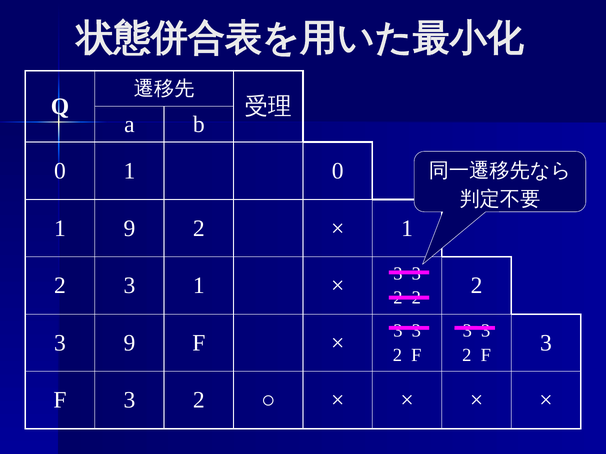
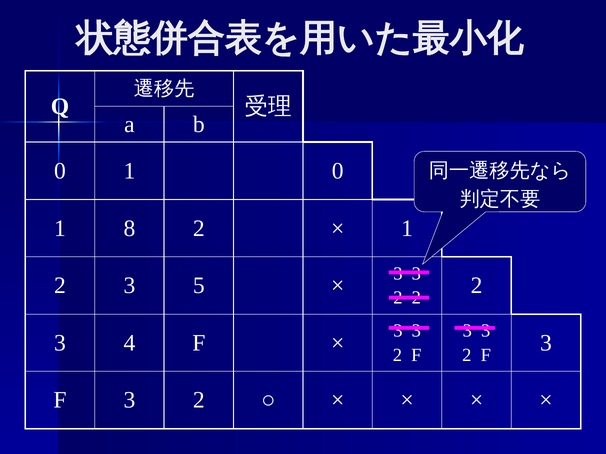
1 9: 9 -> 8 (129, 229)
3 1: 1 -> 5 (199, 286)
3 9: 9 -> 4 (129, 343)
